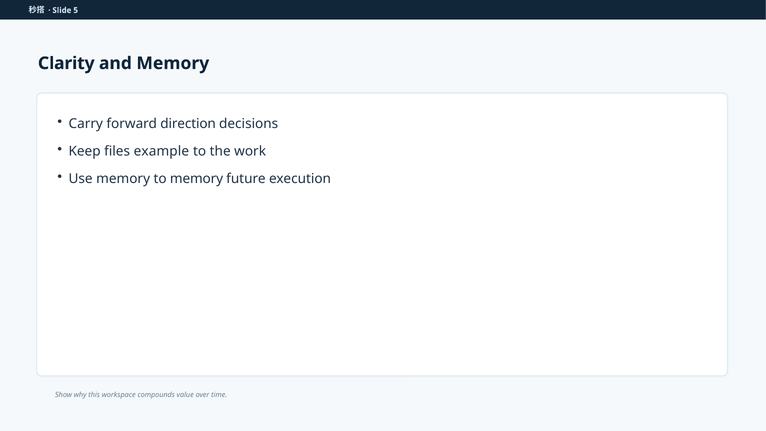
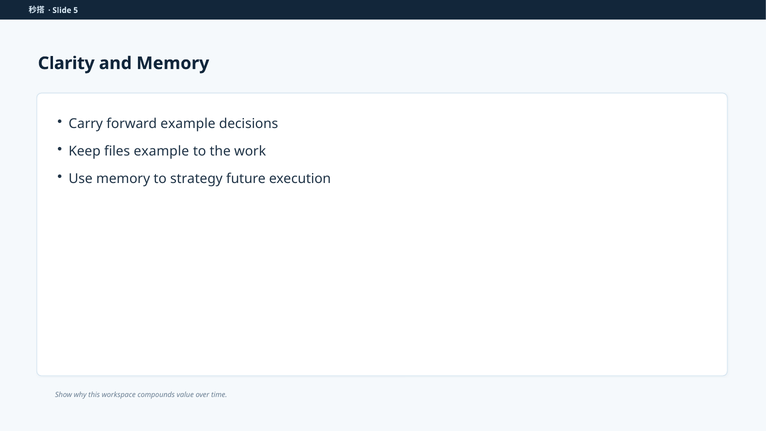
forward direction: direction -> example (188, 124)
to memory: memory -> strategy (196, 179)
